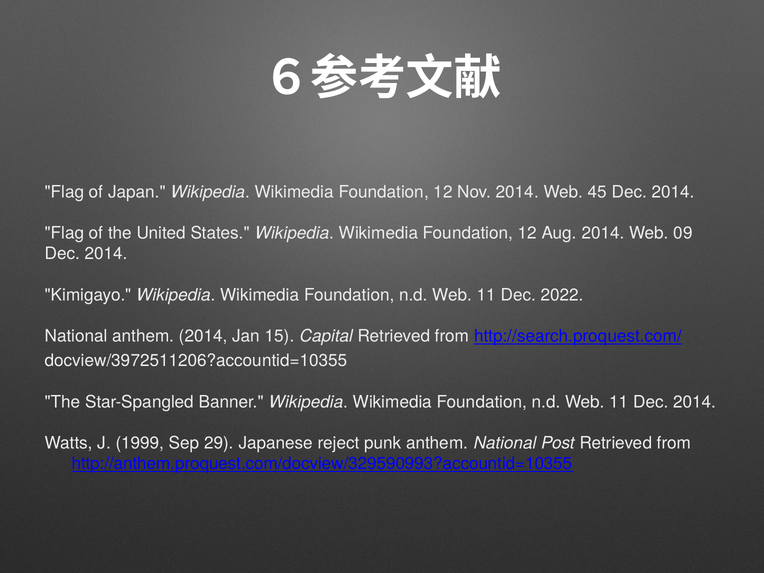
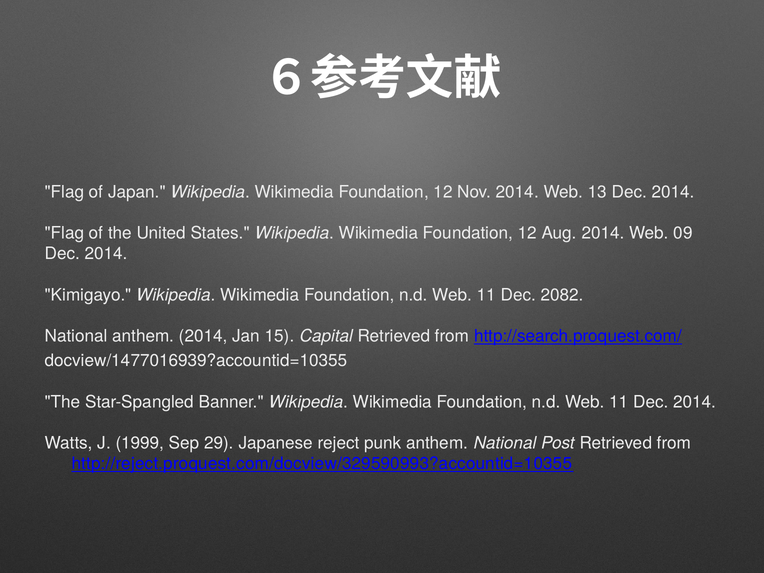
45: 45 -> 13 (597, 192)
2022: 2022 -> 2082 (562, 295)
docview/3972511206?accountid=10355: docview/3972511206?accountid=10355 -> docview/1477016939?accountid=10355 (196, 361)
http://anthem.proquest.com/docview/329590993?accountid=10355: http://anthem.proquest.com/docview/329590993?accountid=10355 -> http://reject.proquest.com/docview/329590993?accountid=10355 (322, 464)
